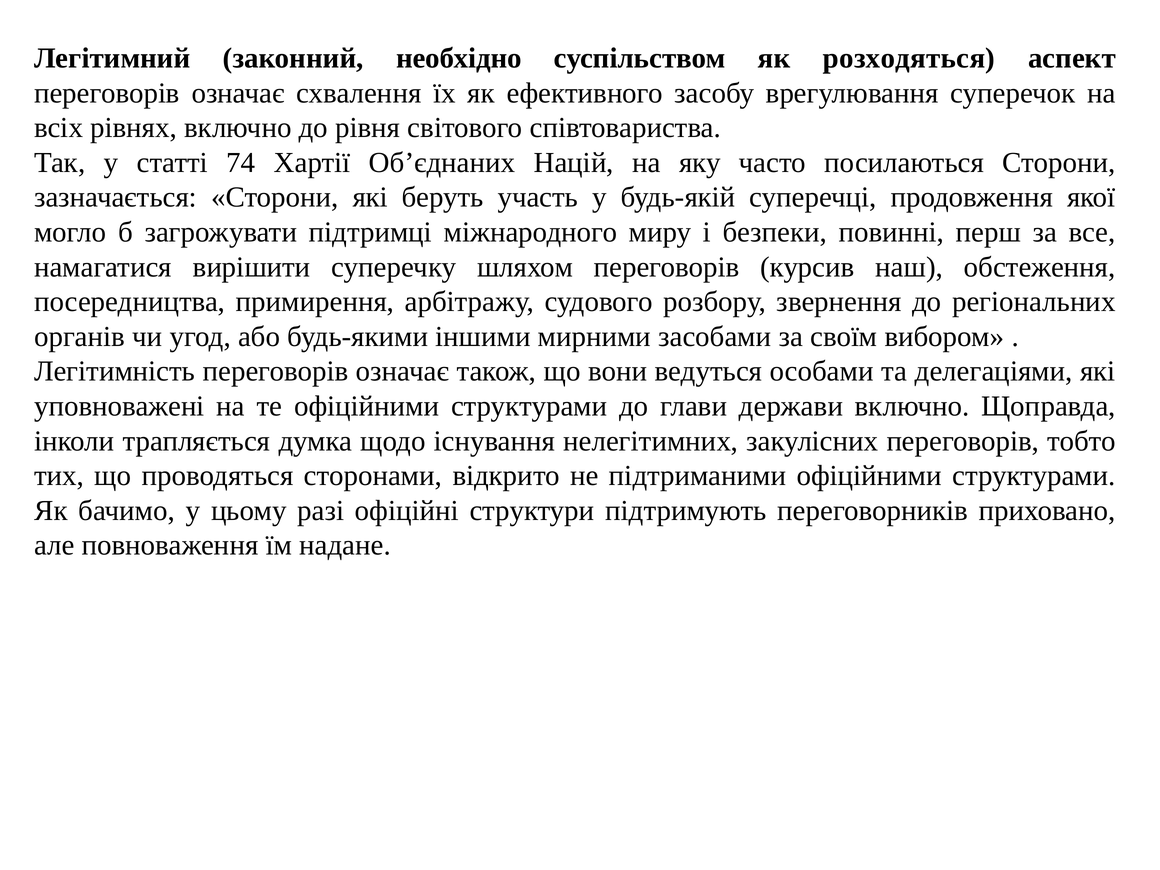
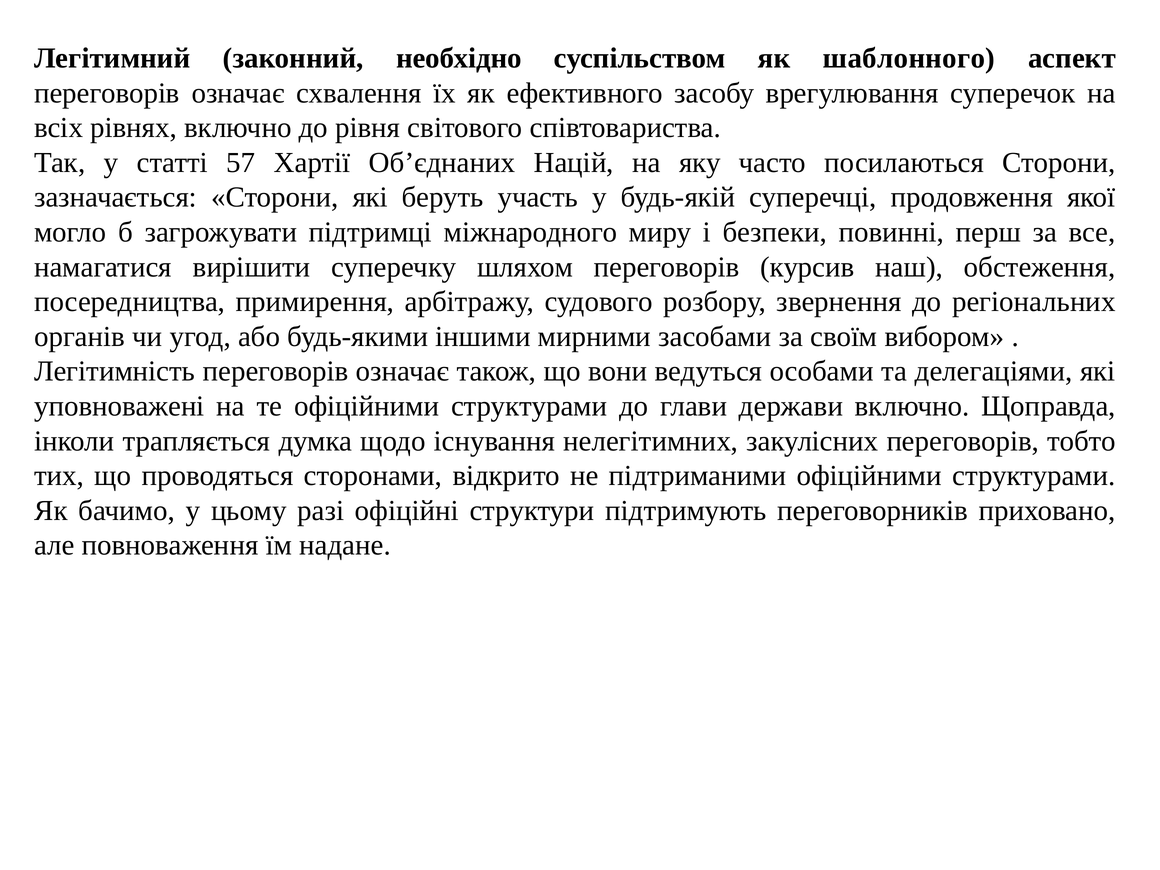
розходяться: розходяться -> шаблонного (909, 58)
74: 74 -> 57 (241, 163)
